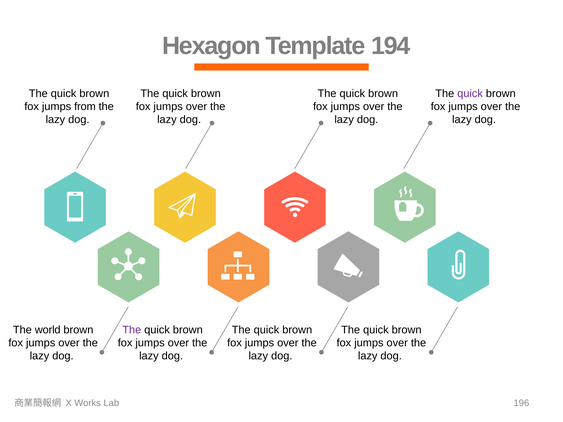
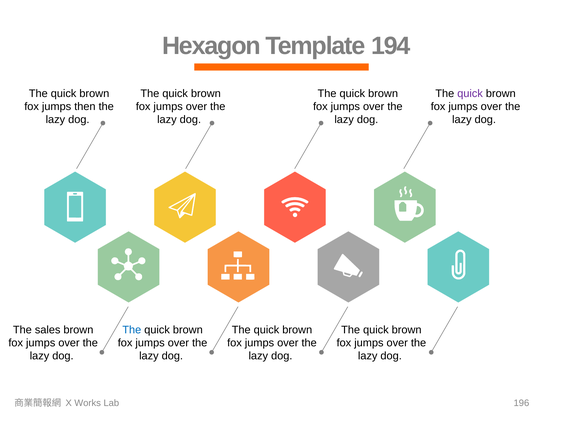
from: from -> then (85, 107)
world: world -> sales (48, 330)
The colour: purple -> blue (132, 330)
